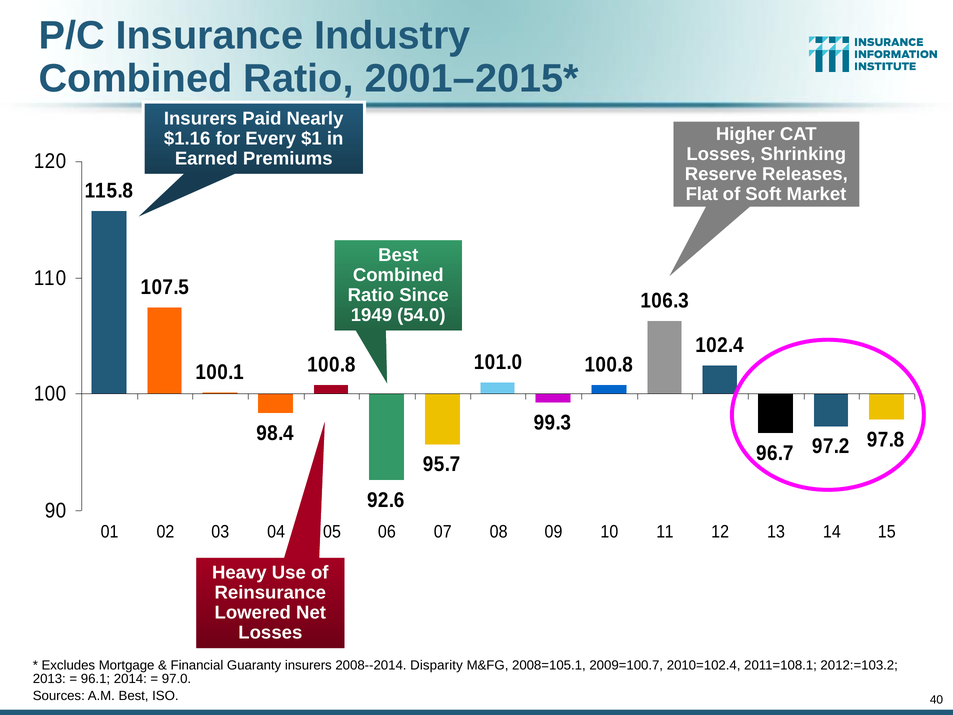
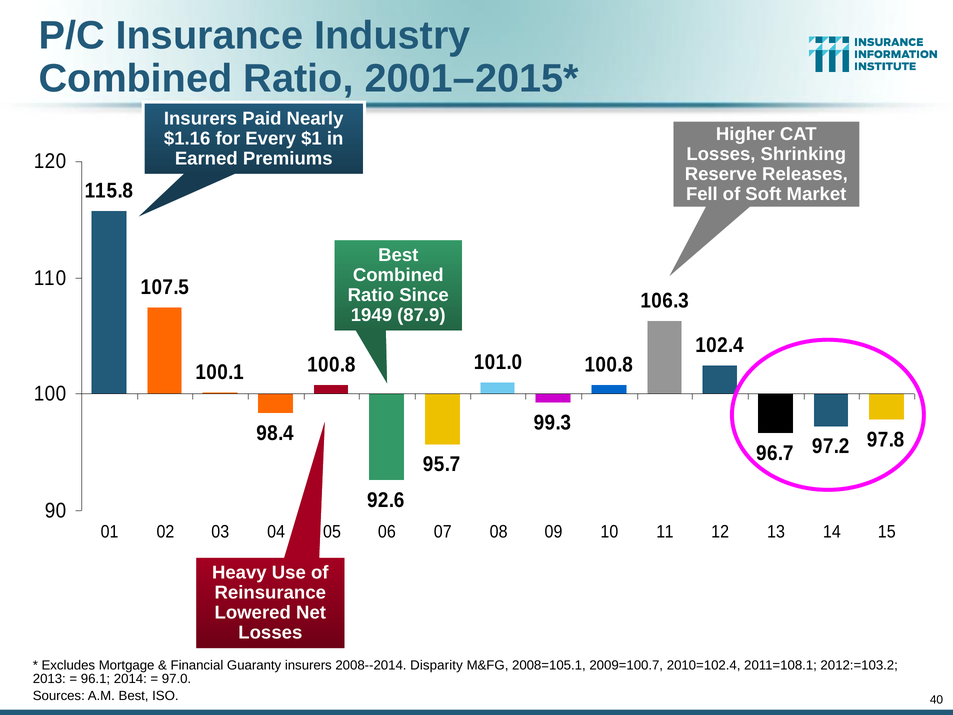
Flat: Flat -> Fell (702, 194)
54.0: 54.0 -> 87.9 (421, 315)
